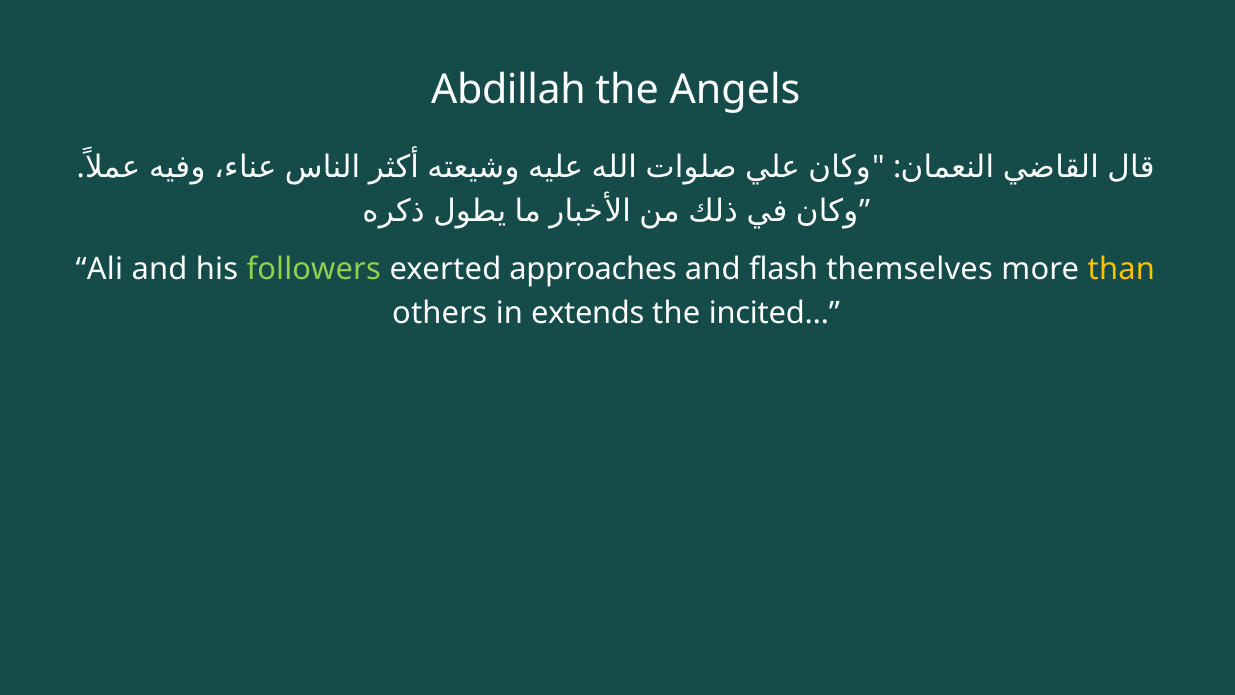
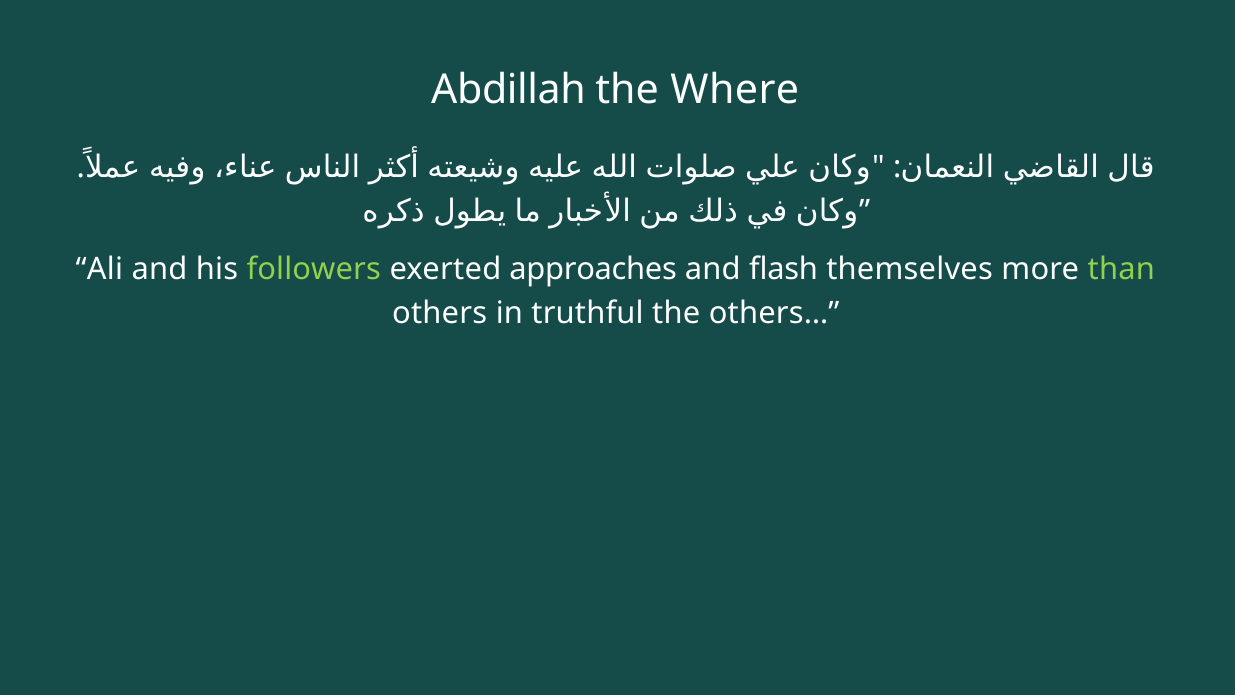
Angels: Angels -> Where (735, 90)
than colour: yellow -> light green (1121, 269)
extends: extends -> truthful (588, 313)
incited…: incited… -> others… (774, 313)
